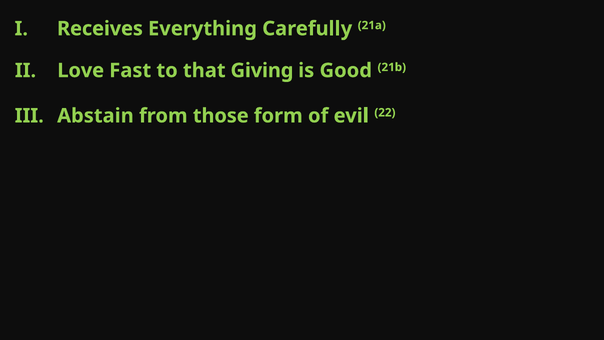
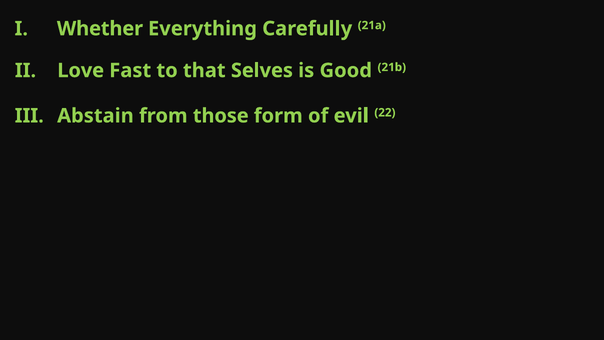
Receives: Receives -> Whether (100, 29)
Giving: Giving -> Selves (262, 70)
